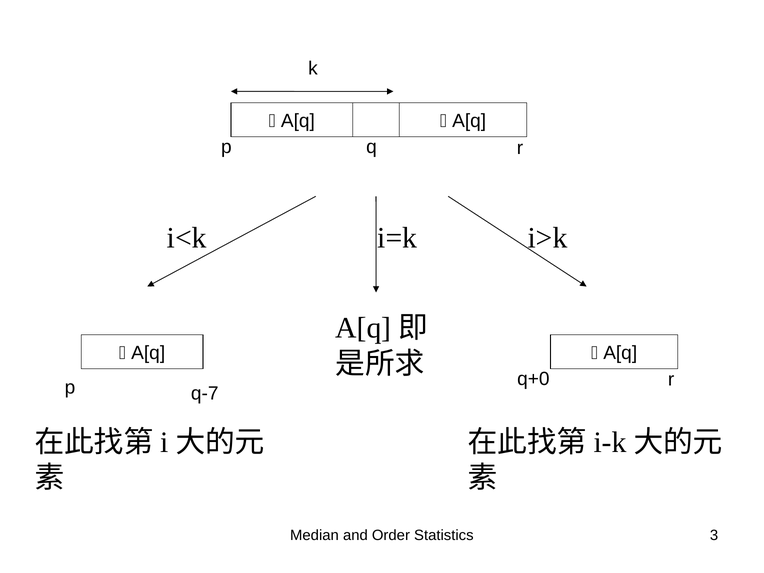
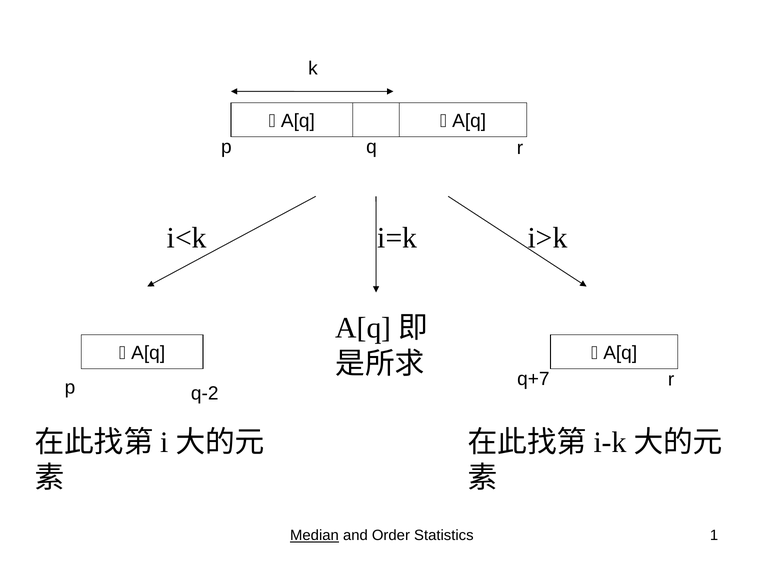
q+0: q+0 -> q+7 (533, 379)
q-7: q-7 -> q-2 (205, 393)
Median underline: none -> present (314, 536)
3: 3 -> 1 (714, 536)
